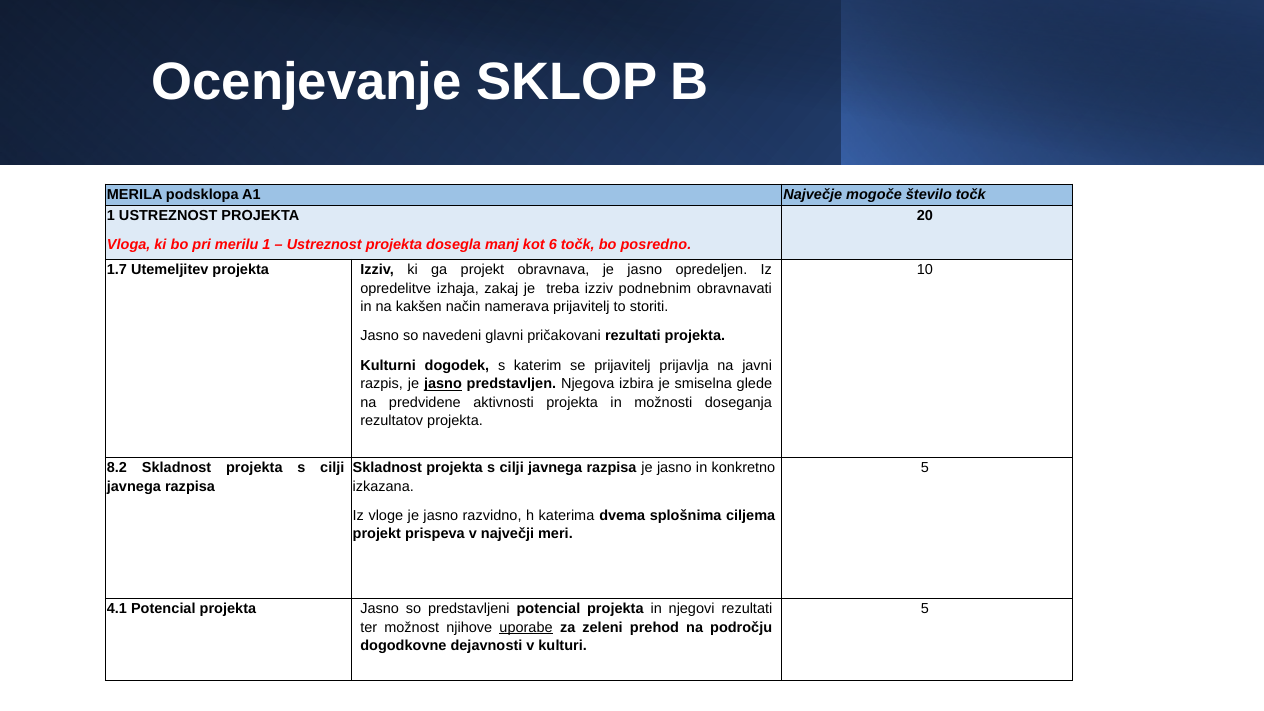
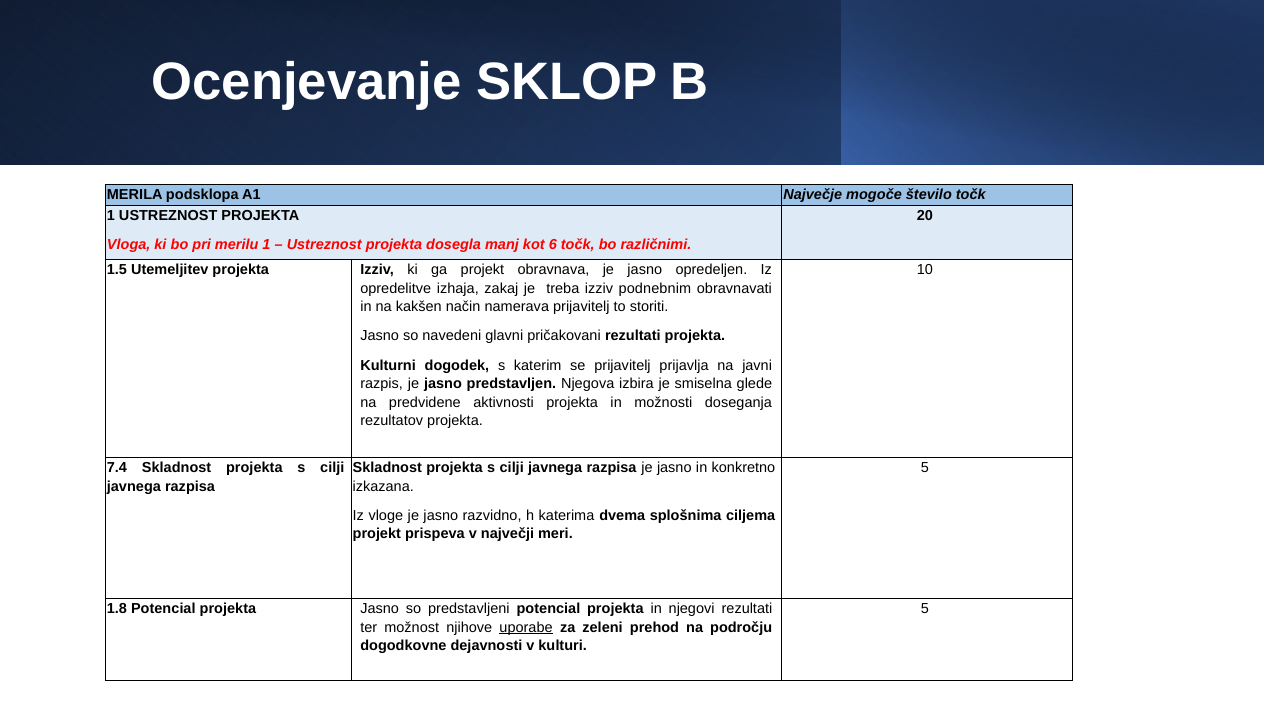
posredno: posredno -> različnimi (656, 245)
1.7: 1.7 -> 1.5 (117, 270)
jasno underline: present -> none (443, 384)
8.2: 8.2 -> 7.4 (117, 468)
4.1: 4.1 -> 1.8 (117, 609)
